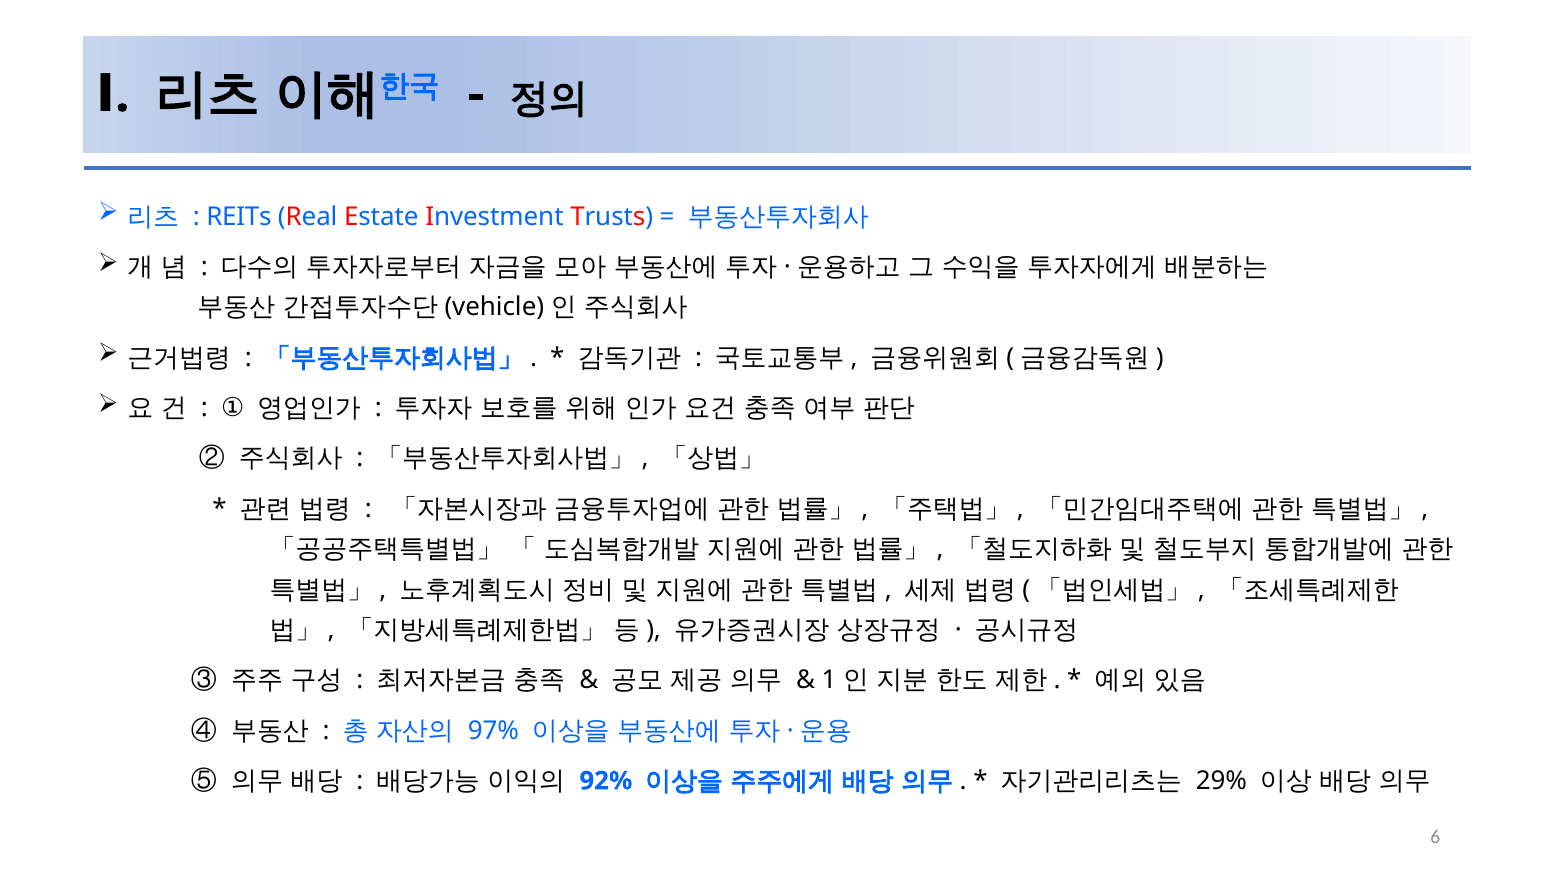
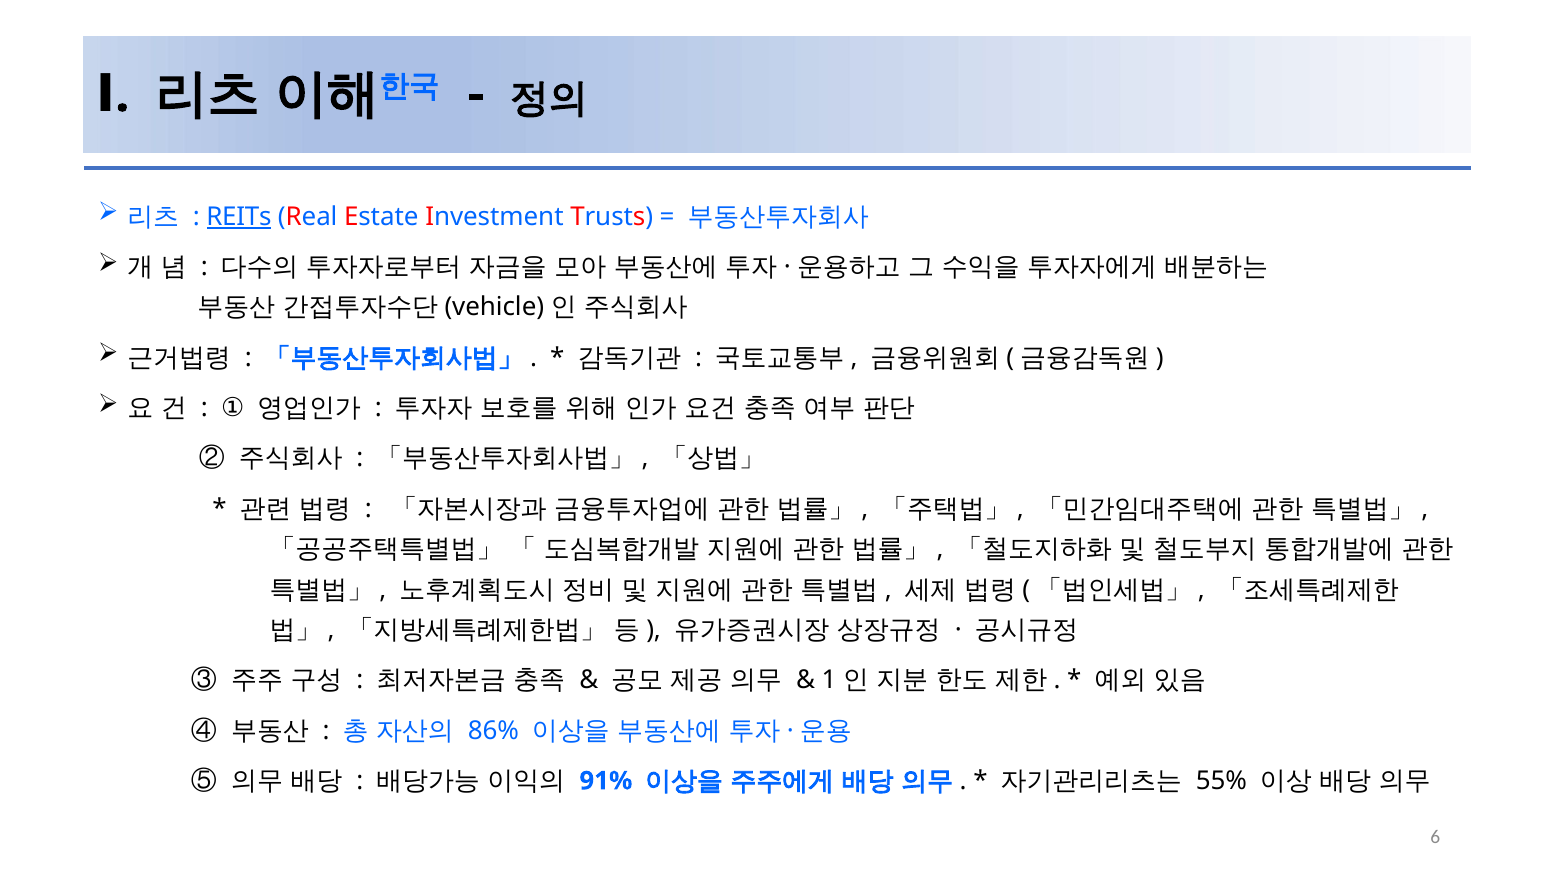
REITs underline: none -> present (239, 217)
97%: 97% -> 86% (493, 731)
92%: 92% -> 91% (606, 781)
29%: 29% -> 55% (1221, 781)
